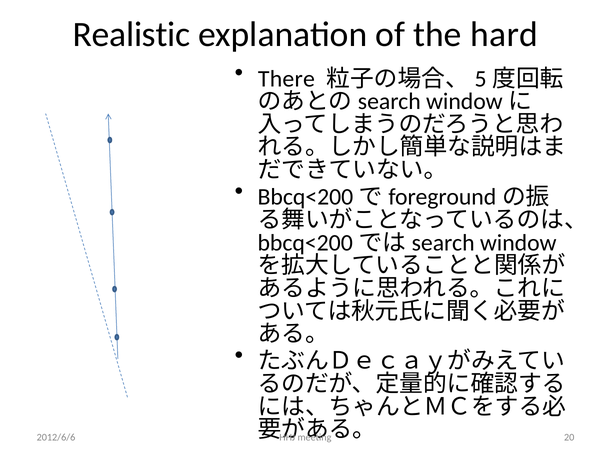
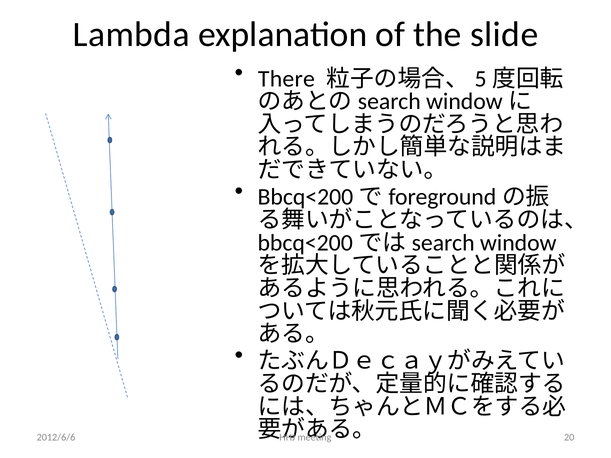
Realistic: Realistic -> Lambda (131, 35)
hard: hard -> slide (504, 35)
